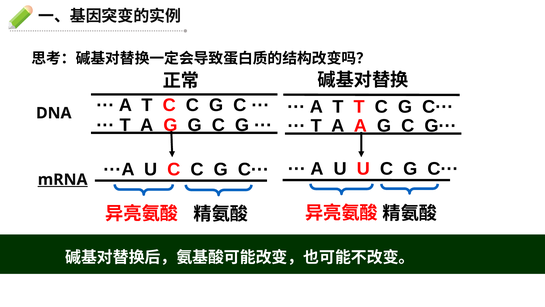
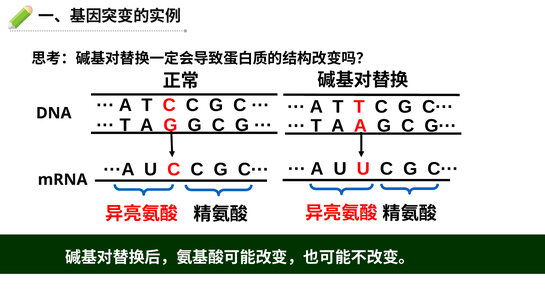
mRNA underline: present -> none (63, 179)
